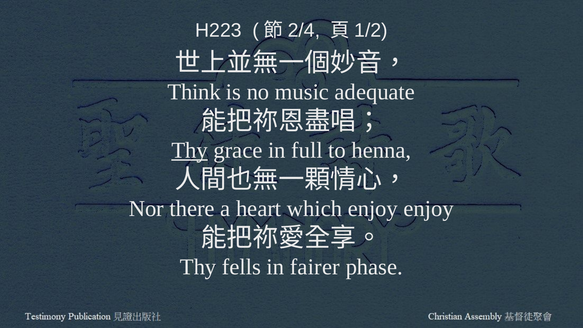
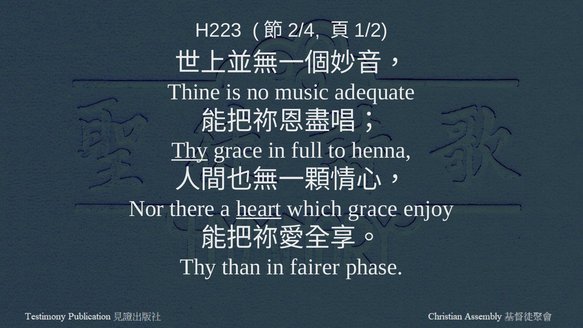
Think: Think -> Thine (194, 92)
heart underline: none -> present (259, 209)
which enjoy: enjoy -> grace (373, 209)
fells: fells -> than (241, 267)
